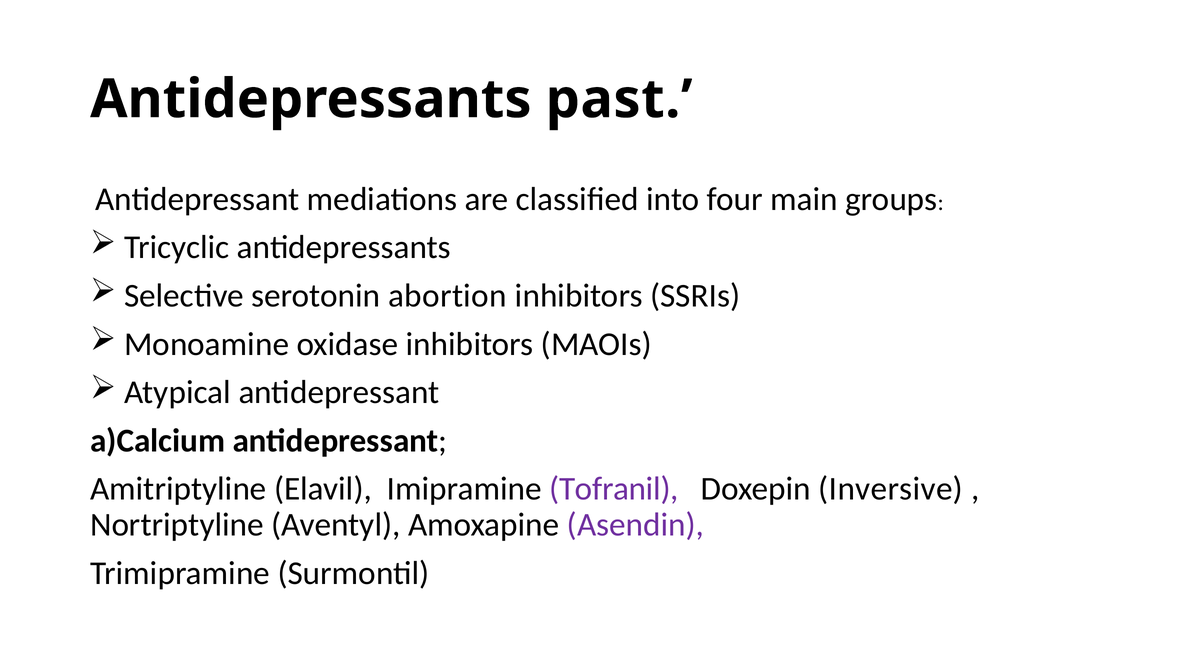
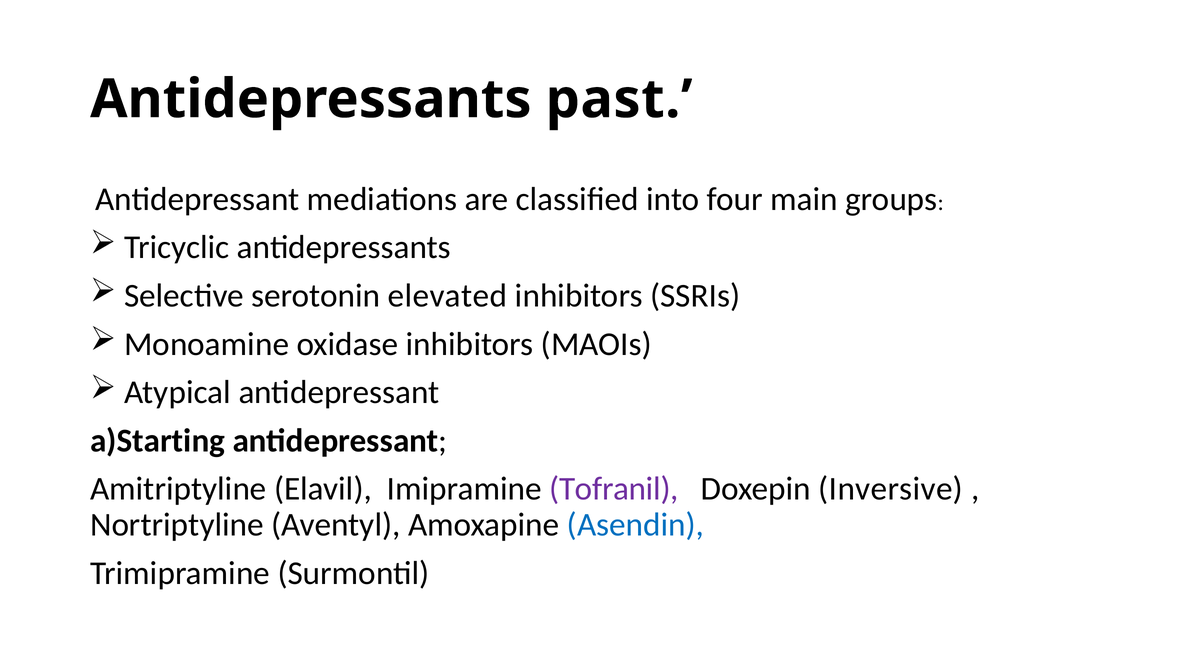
abortion: abortion -> elevated (447, 296)
a)Calcium: a)Calcium -> a)Starting (158, 441)
Asendin colour: purple -> blue (636, 525)
